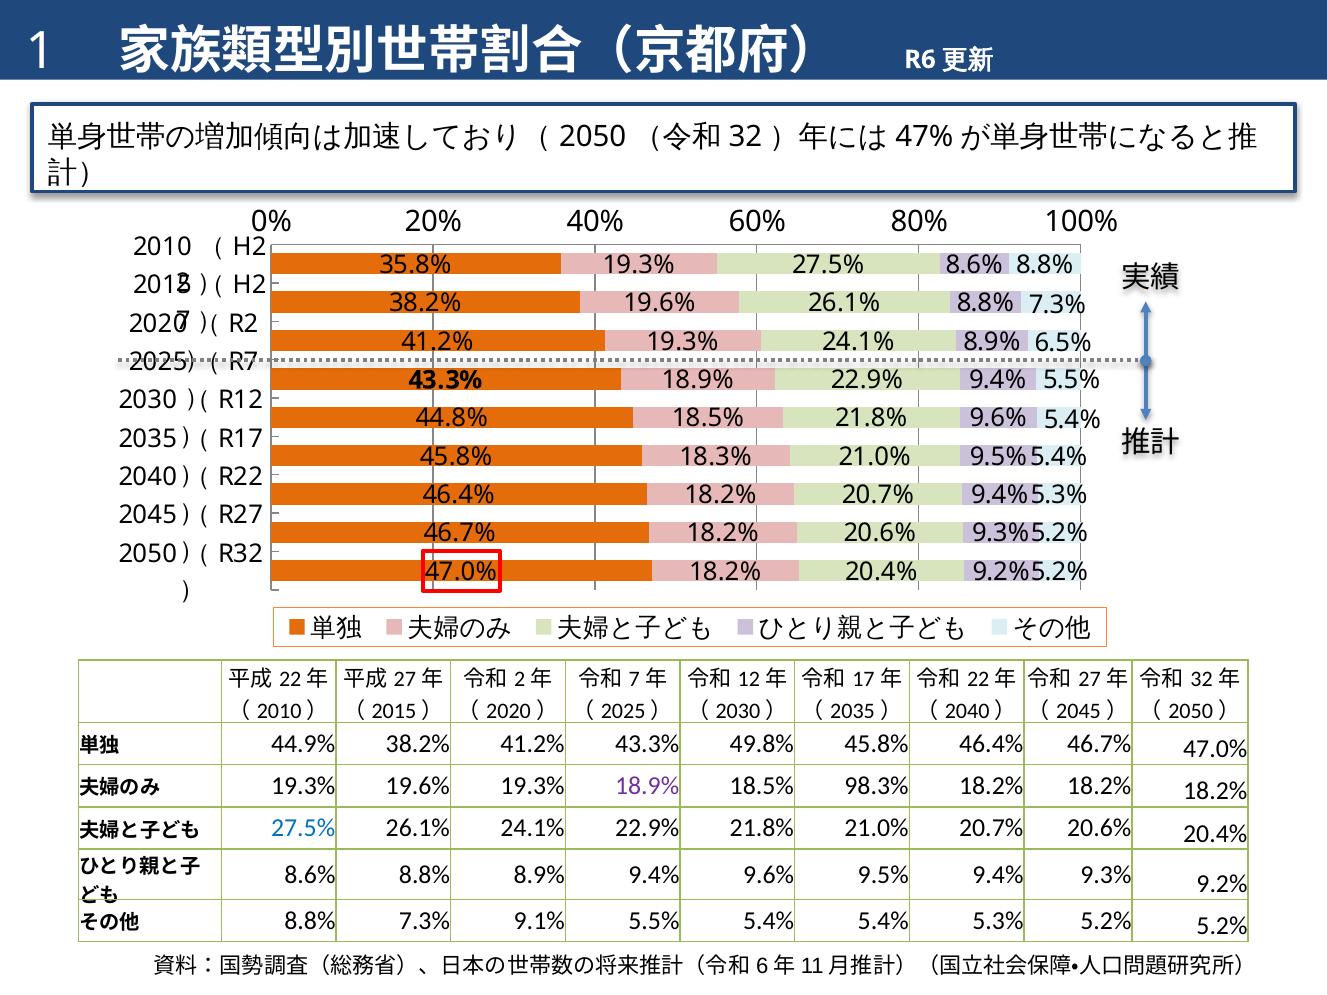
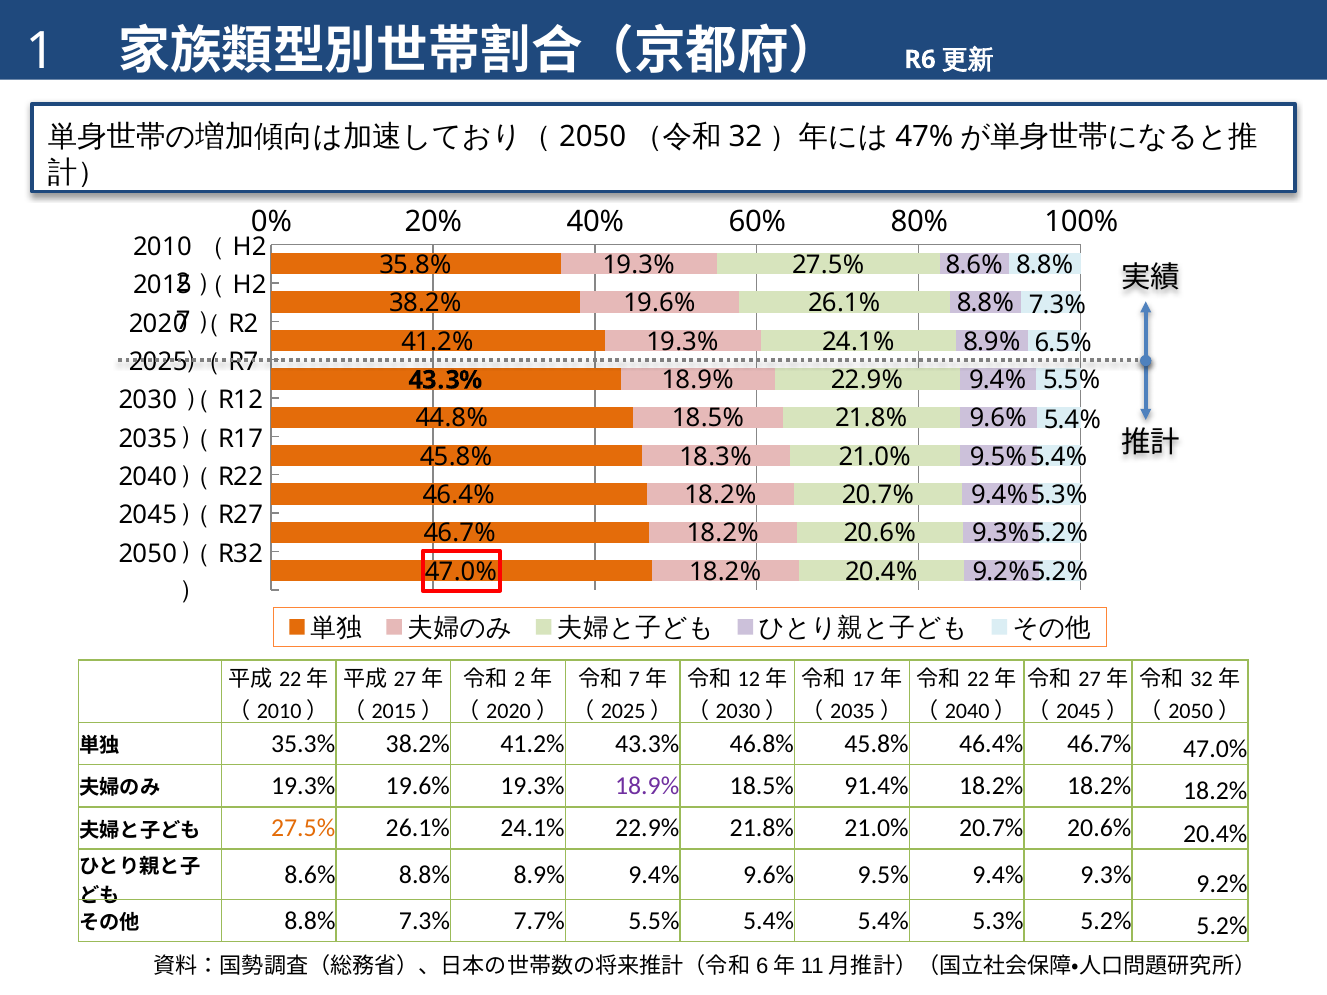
44.9%: 44.9% -> 35.3% (303, 744)
49.8%: 49.8% -> 46.8% (762, 744)
98.3%: 98.3% -> 91.4% (876, 787)
27.5% colour: blue -> orange (303, 829)
9.1%: 9.1% -> 7.7% (539, 921)
